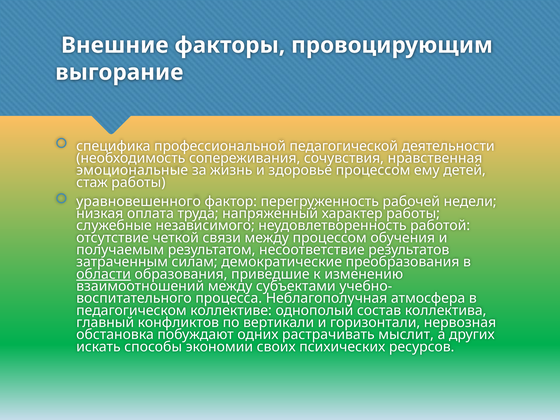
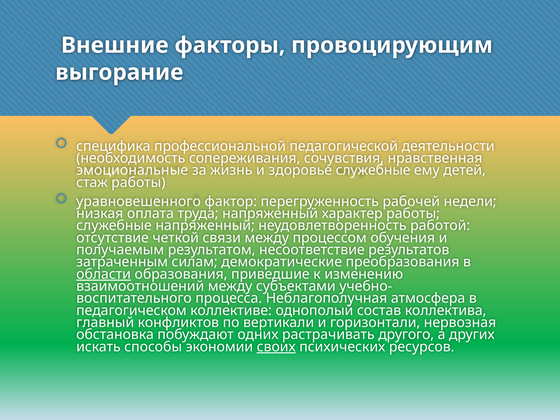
здоровье процессом: процессом -> служебные (373, 170)
служебные независимого: независимого -> напряженный (205, 226)
мыслит: мыслит -> другого (406, 335)
своих underline: none -> present (276, 347)
